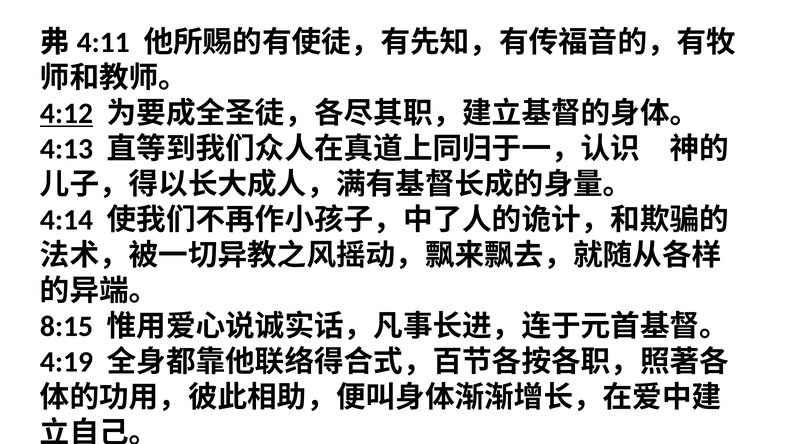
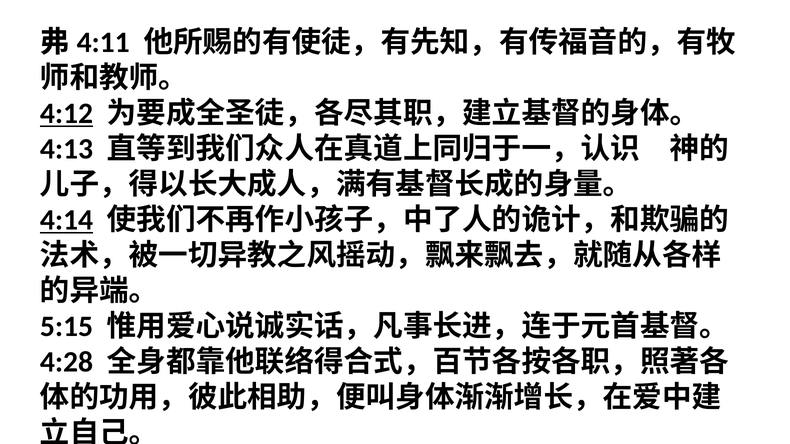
4:14 underline: none -> present (66, 220)
8:15: 8:15 -> 5:15 (66, 327)
4:19: 4:19 -> 4:28 (66, 362)
